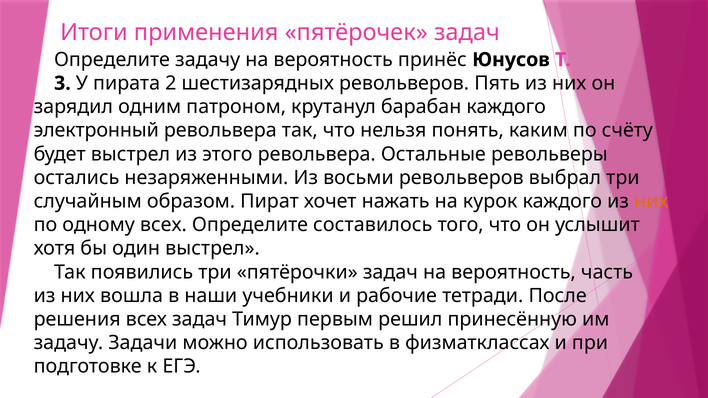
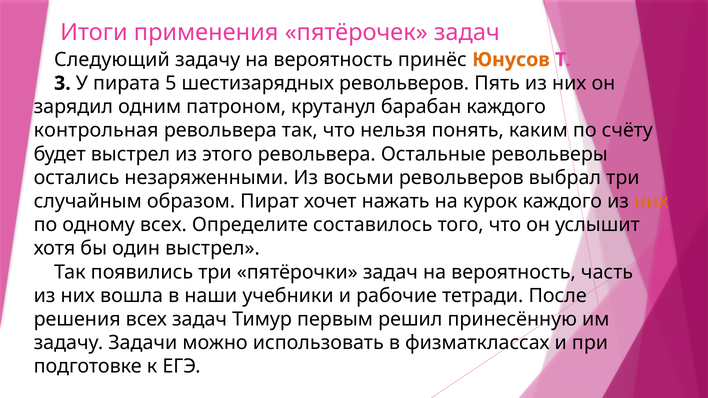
Определите: Определите -> Следующий (112, 60)
Юнусов colour: black -> orange (511, 60)
2: 2 -> 5 (171, 83)
электронный: электронный -> контрольная (96, 131)
